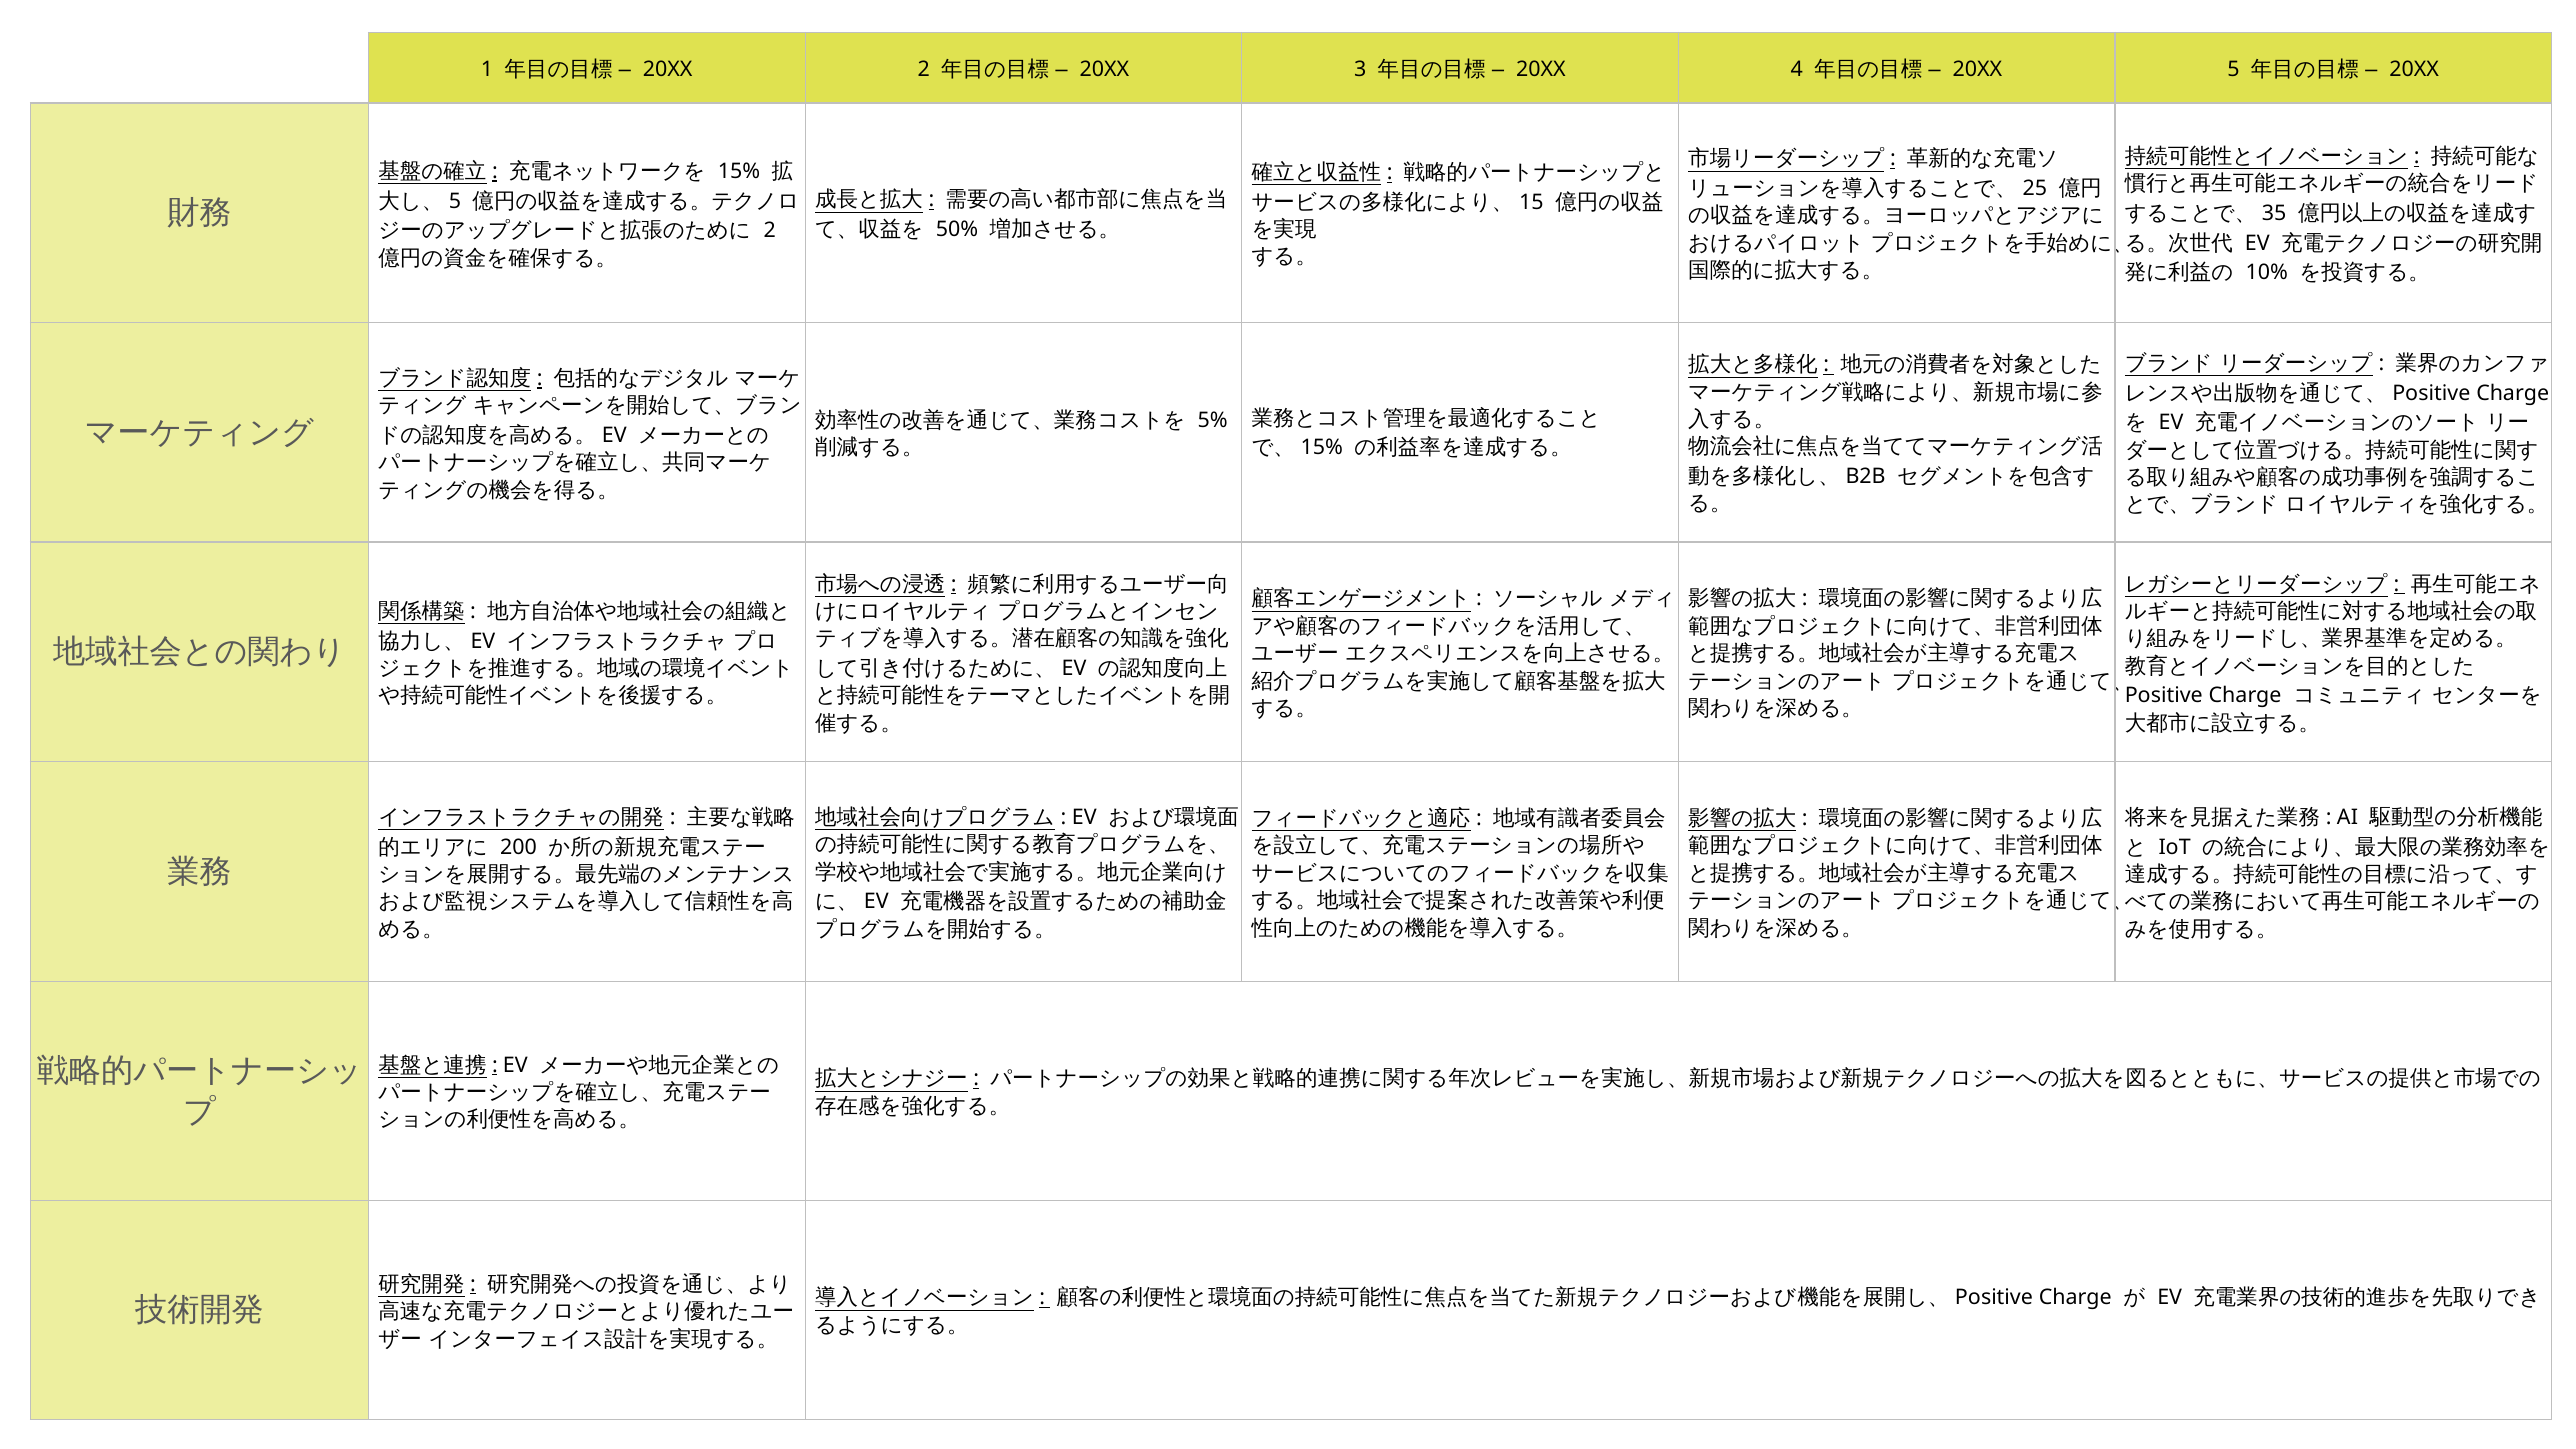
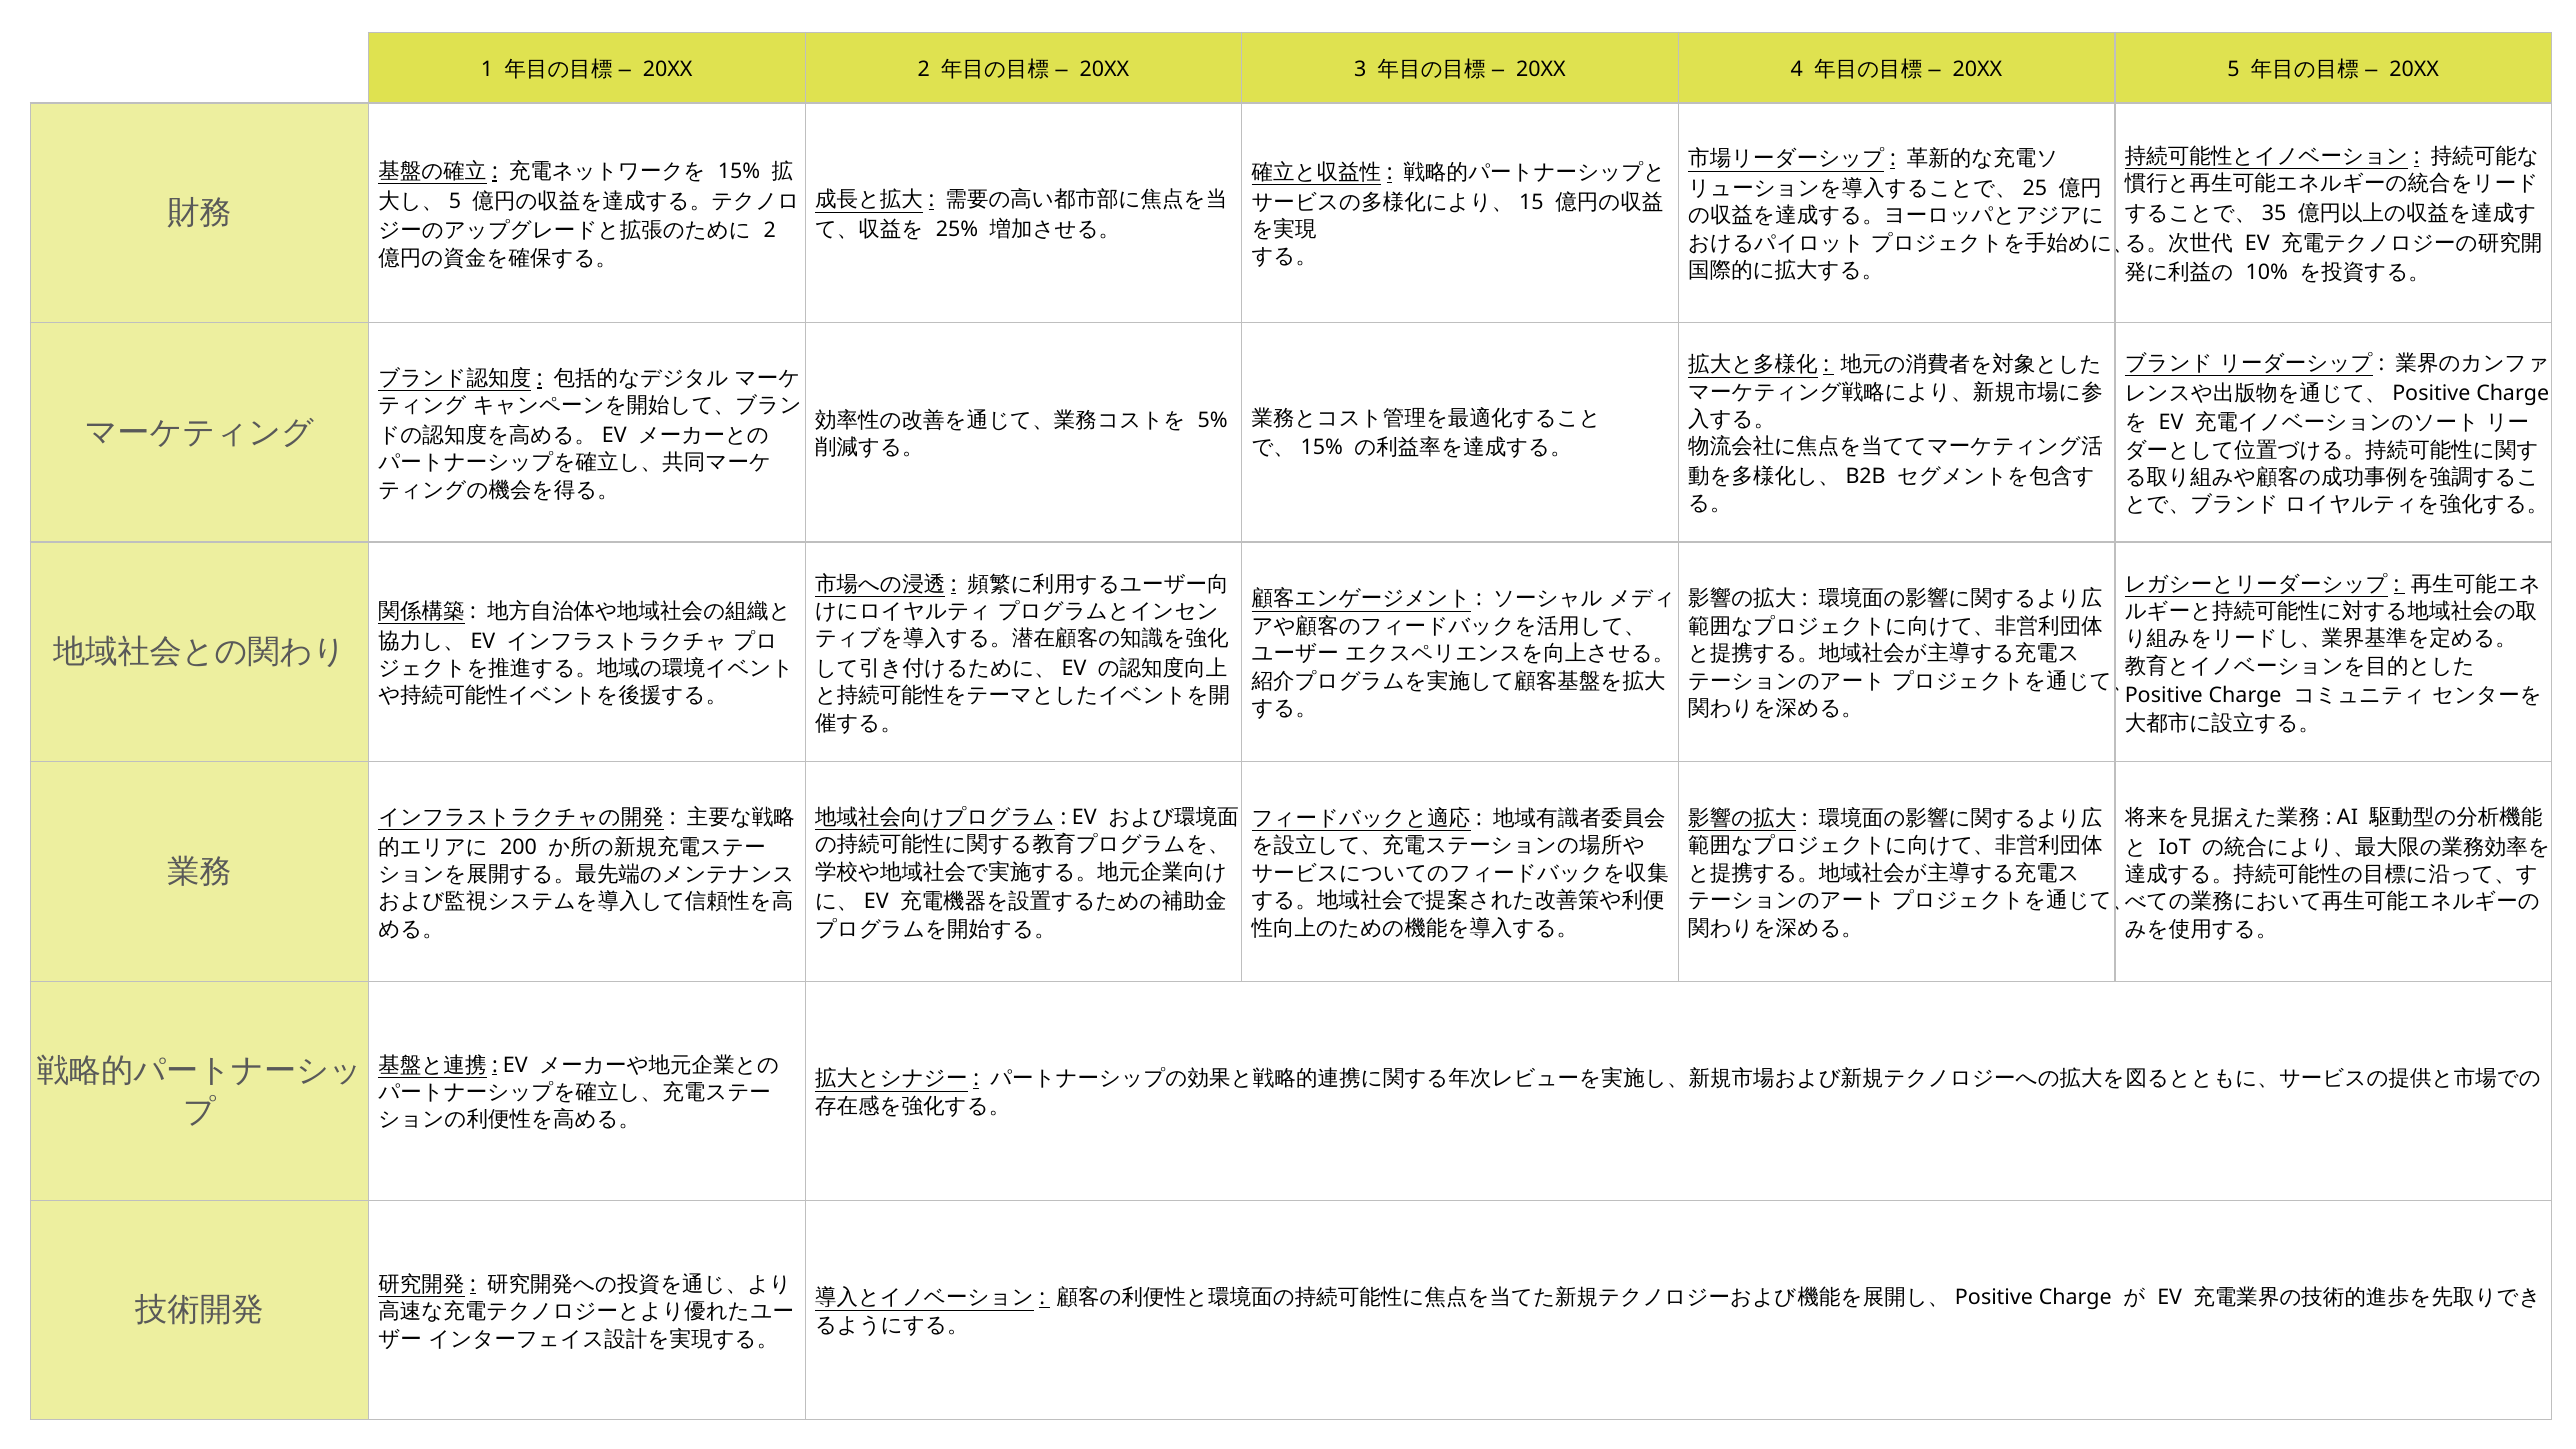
50%: 50% -> 25% (957, 229)
